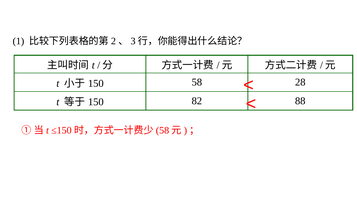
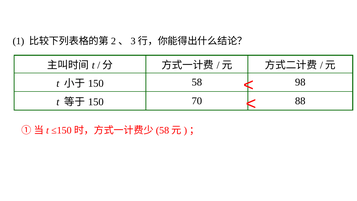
28: 28 -> 98 (300, 82)
82: 82 -> 70 (197, 101)
